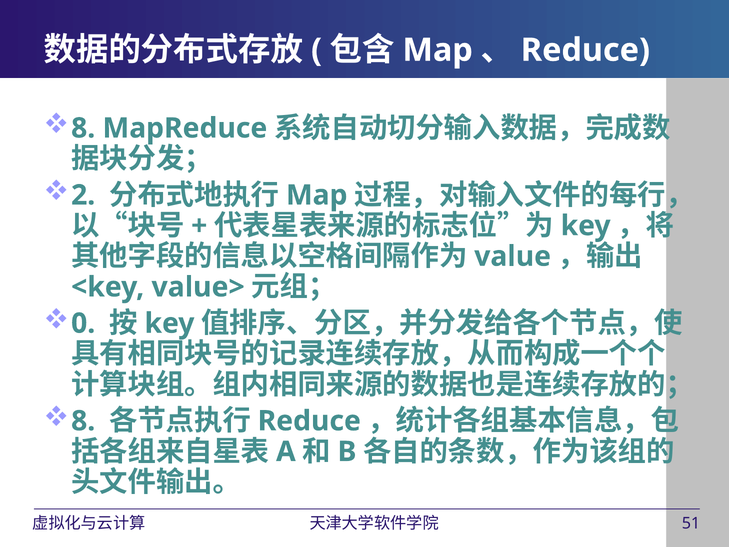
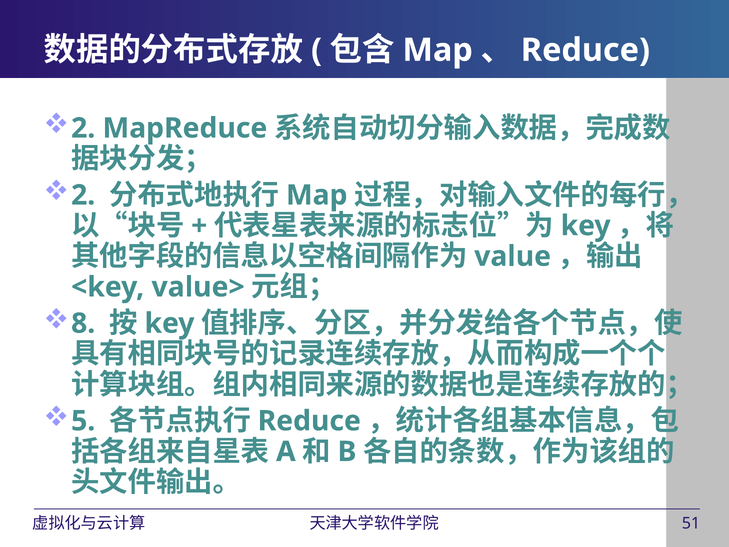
8: 8 -> 2 (83, 128)
0: 0 -> 8 (83, 323)
8: 8 -> 5 (83, 421)
